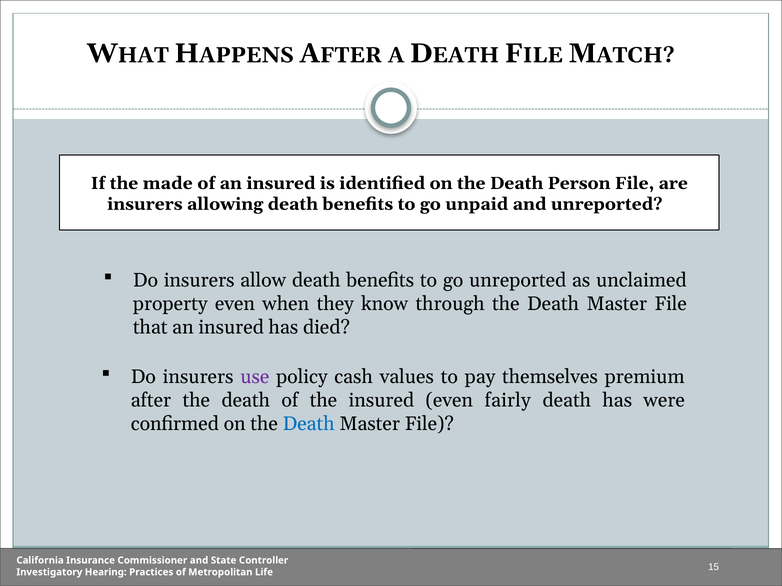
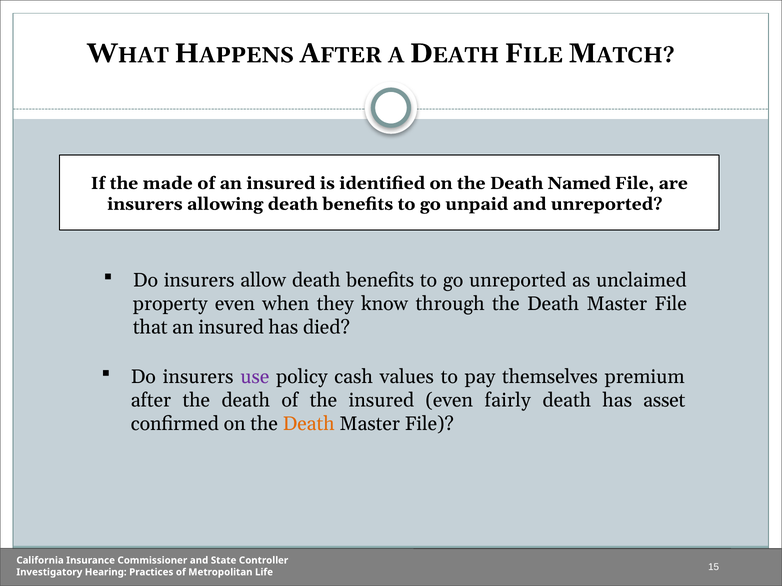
Person: Person -> Named (579, 183)
were: were -> asset (664, 401)
Death colour: blue -> orange (309, 424)
